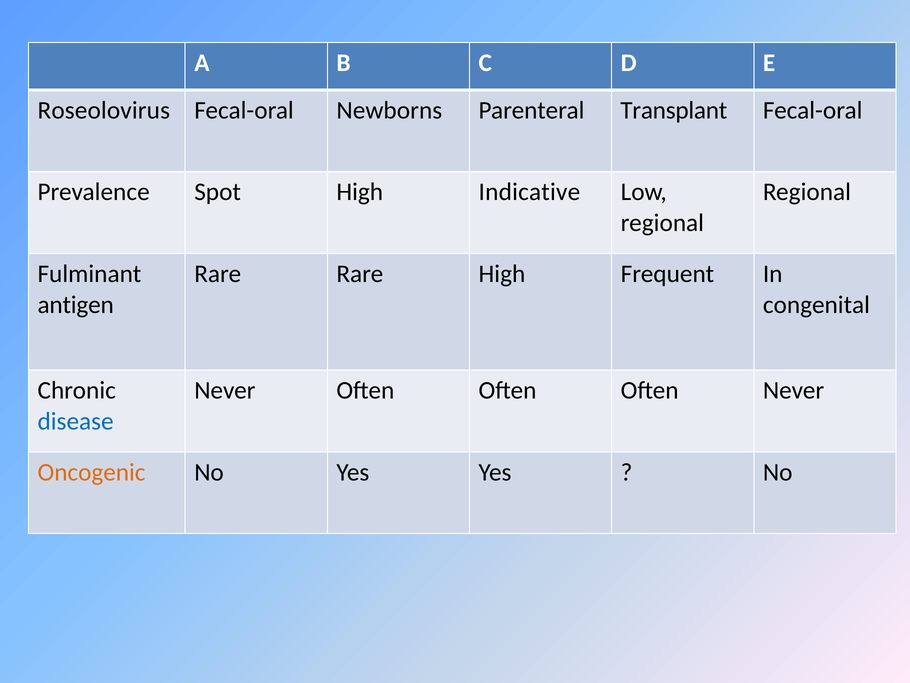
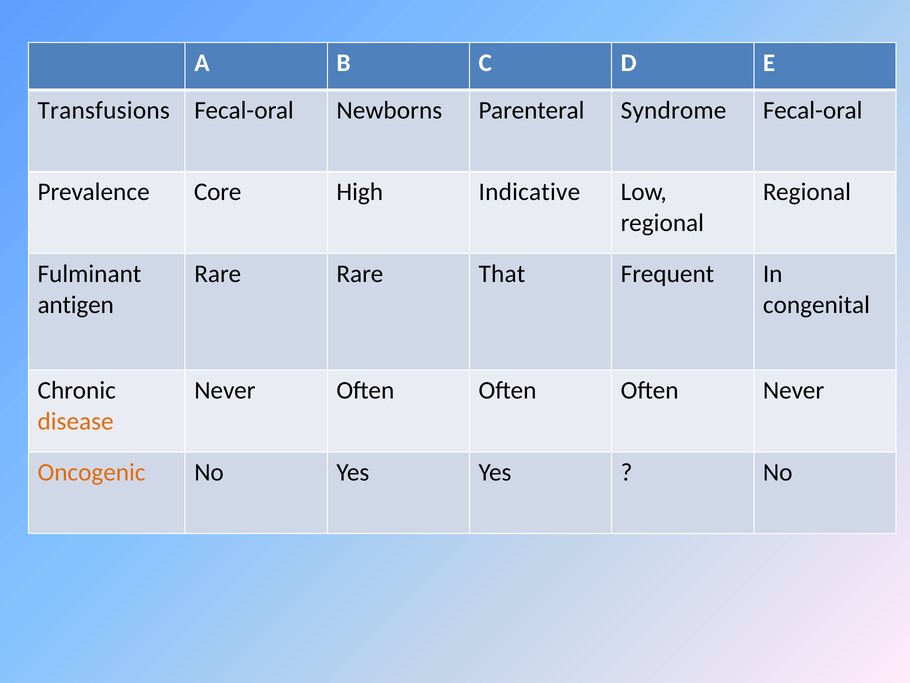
Roseolovirus: Roseolovirus -> Transfusions (104, 110)
Transplant: Transplant -> Syndrome (674, 110)
Spot: Spot -> Core (218, 192)
Rare High: High -> That (502, 274)
disease colour: blue -> orange (76, 421)
